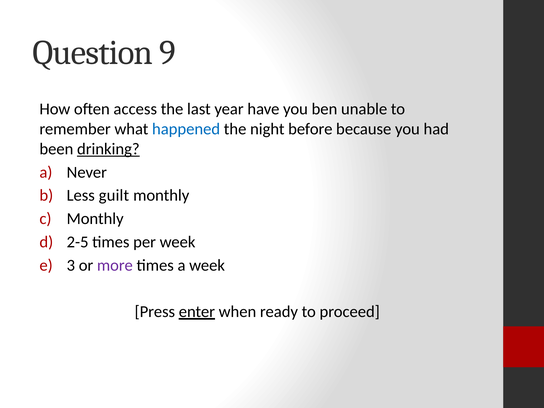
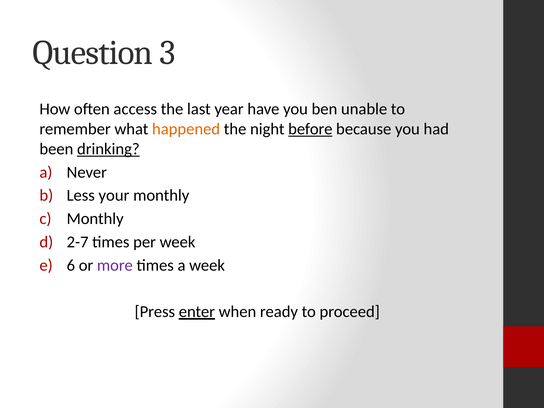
9: 9 -> 3 (167, 53)
happened colour: blue -> orange (186, 129)
before underline: none -> present (310, 129)
guilt: guilt -> your (114, 195)
2-5: 2-5 -> 2-7 (78, 242)
3: 3 -> 6 (71, 265)
